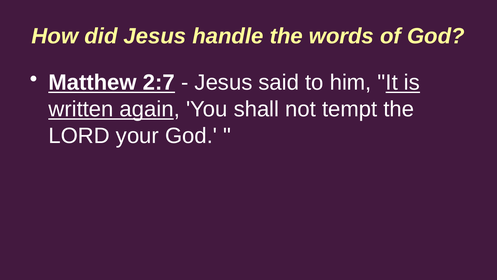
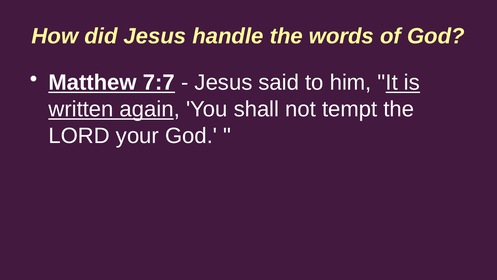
2:7: 2:7 -> 7:7 (159, 83)
